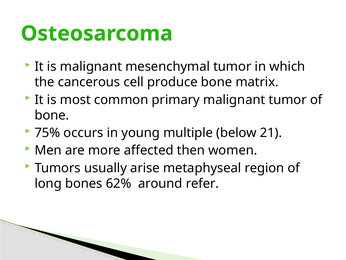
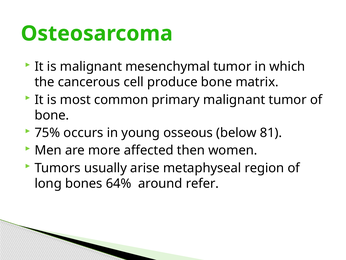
multiple: multiple -> osseous (188, 133)
21: 21 -> 81 (271, 133)
62%: 62% -> 64% (119, 183)
